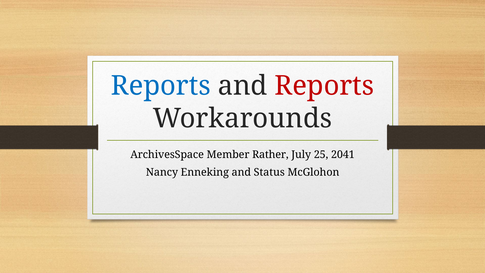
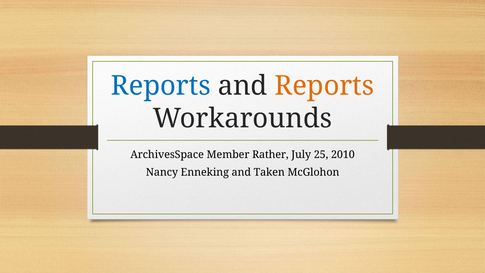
Reports colour: red -> orange (324, 86)
2041: 2041 -> 2010 (343, 154)
Status: Status -> Taken (269, 172)
